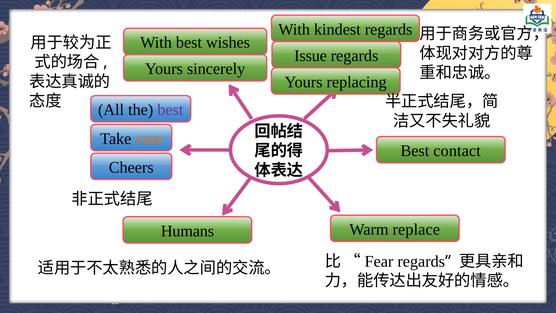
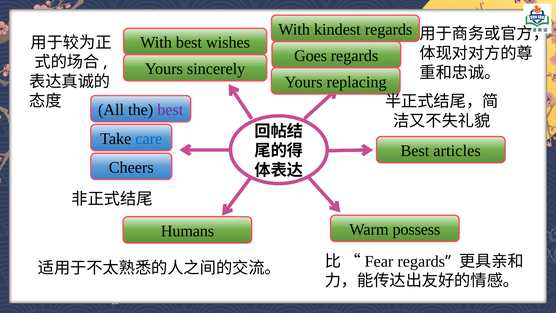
Issue: Issue -> Goes (311, 56)
care colour: orange -> blue (149, 139)
contact: contact -> articles (457, 151)
replace: replace -> possess (416, 229)
